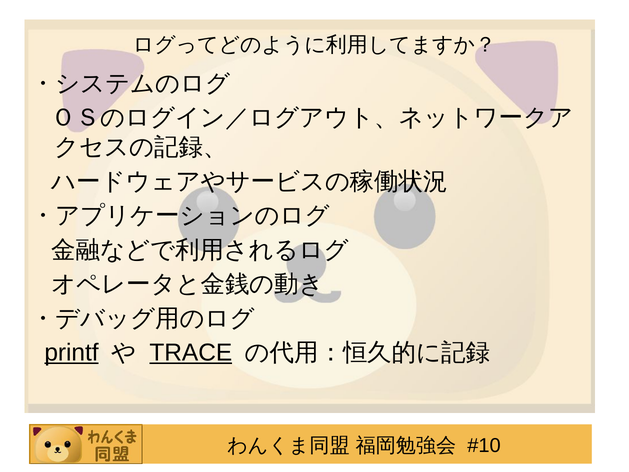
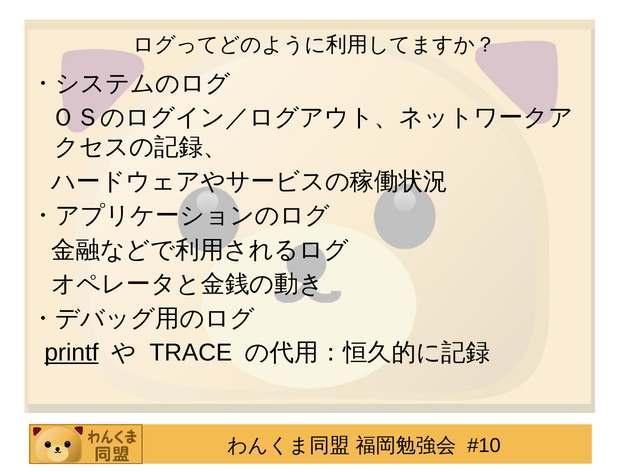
TRACE underline: present -> none (191, 353)
